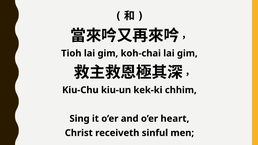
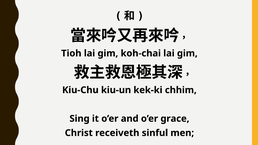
heart: heart -> grace (175, 119)
